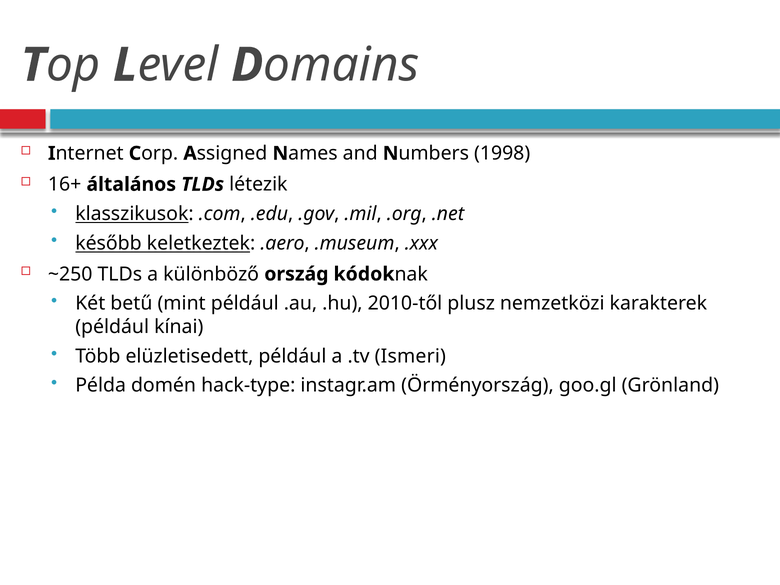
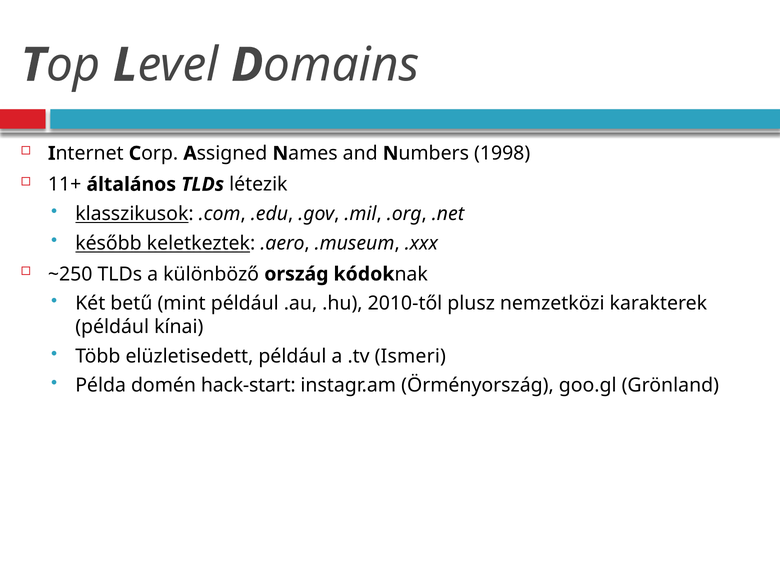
16+: 16+ -> 11+ (65, 184)
hack-type: hack-type -> hack-start (248, 386)
